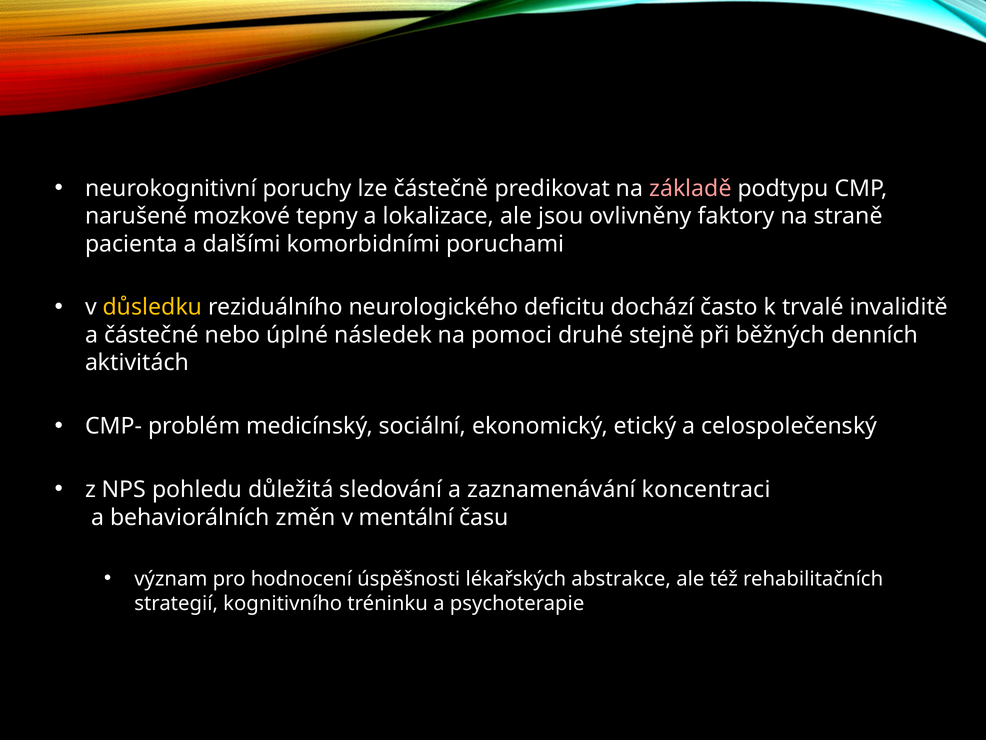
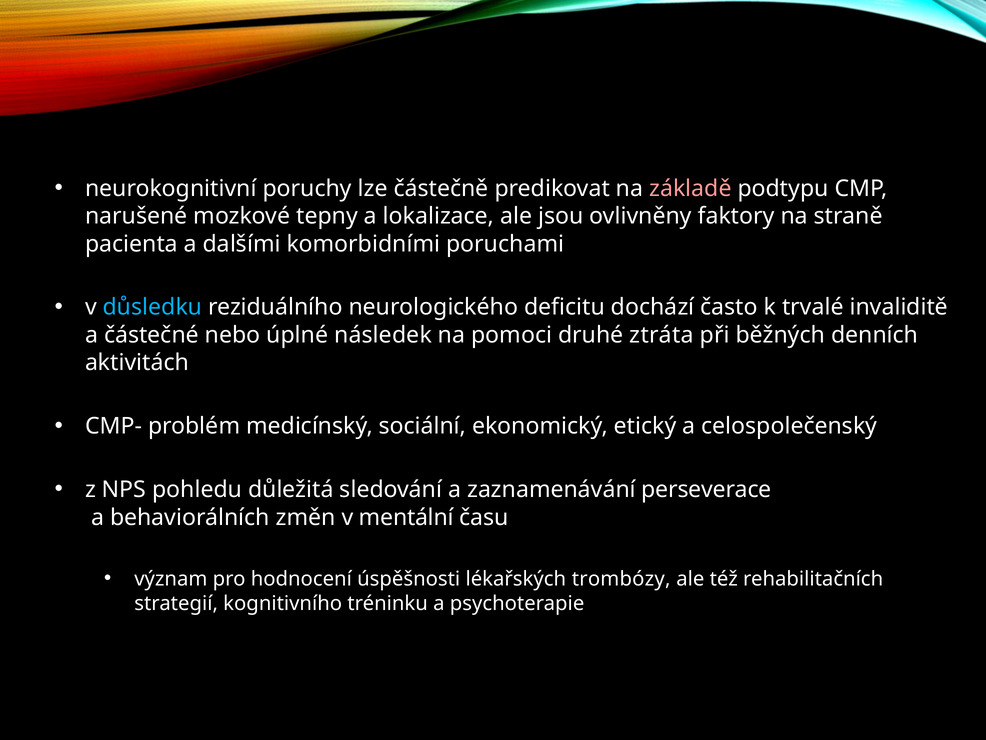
důsledku colour: yellow -> light blue (152, 307)
stejně: stejně -> ztráta (662, 335)
koncentraci: koncentraci -> perseverace (707, 489)
abstrakce: abstrakce -> trombózy (621, 579)
